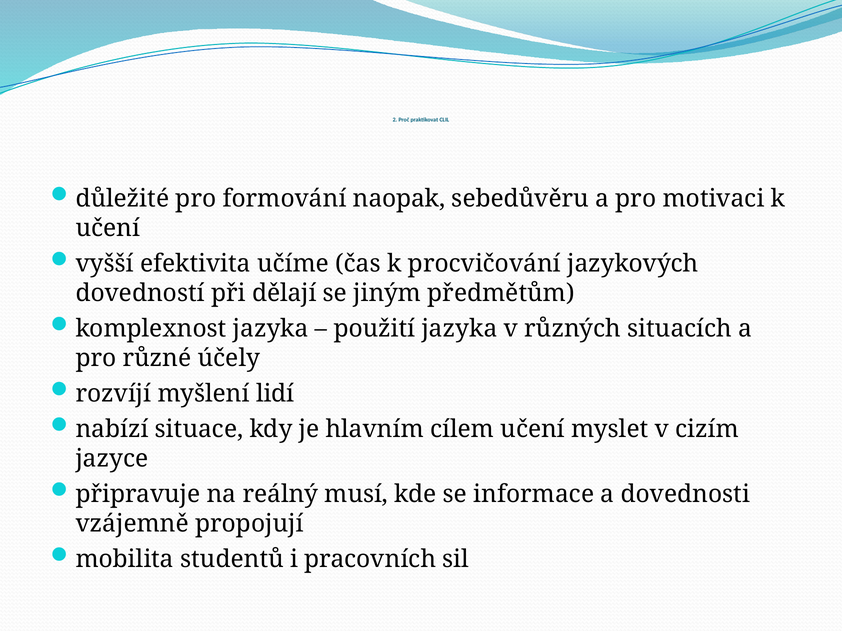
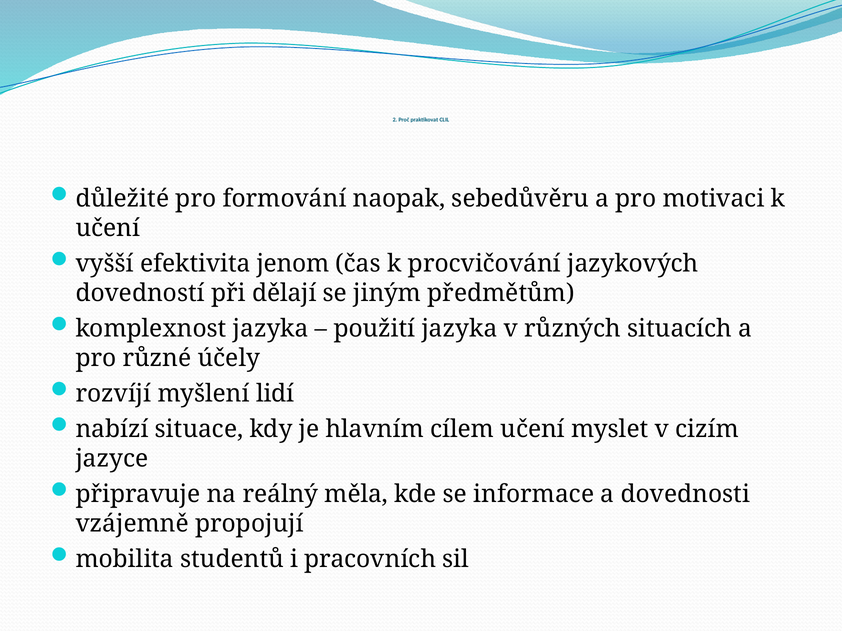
učíme: učíme -> jenom (293, 264)
musí: musí -> měla (356, 494)
